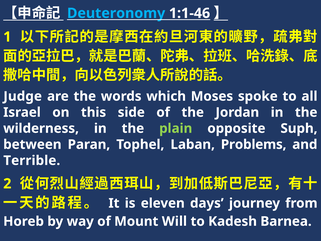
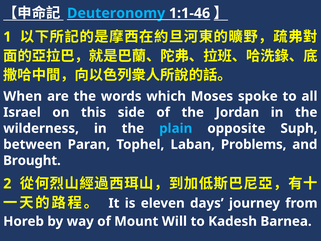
Judge: Judge -> When (23, 96)
plain colour: light green -> light blue (176, 128)
Terrible: Terrible -> Brought (32, 160)
